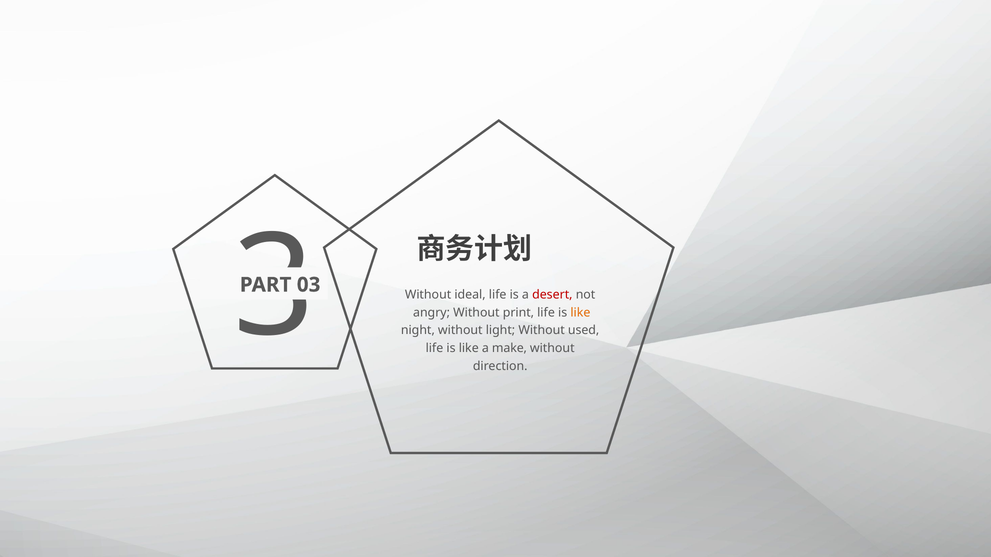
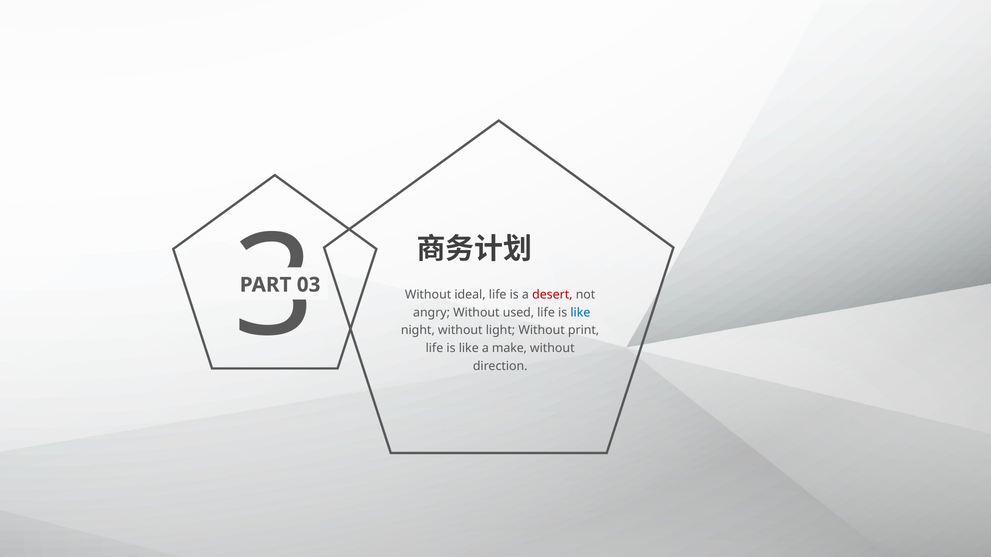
print: print -> used (518, 313)
like colour: orange -> blue (580, 313)
used: used -> print (584, 331)
